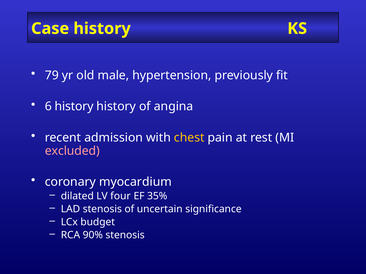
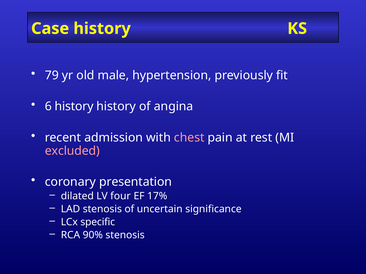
chest colour: yellow -> pink (189, 138)
myocardium: myocardium -> presentation (135, 182)
35%: 35% -> 17% (157, 196)
budget: budget -> specific (98, 222)
